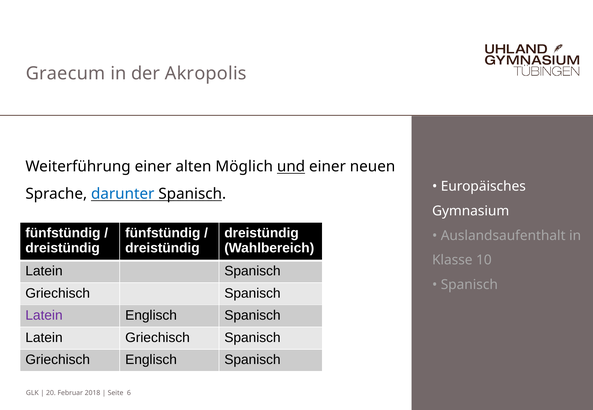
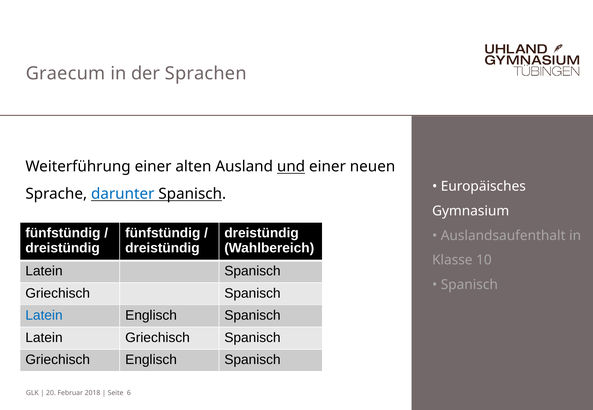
Akropolis: Akropolis -> Sprachen (206, 74)
Möglich: Möglich -> Ausland (244, 167)
Latein colour: purple -> blue (44, 316)
